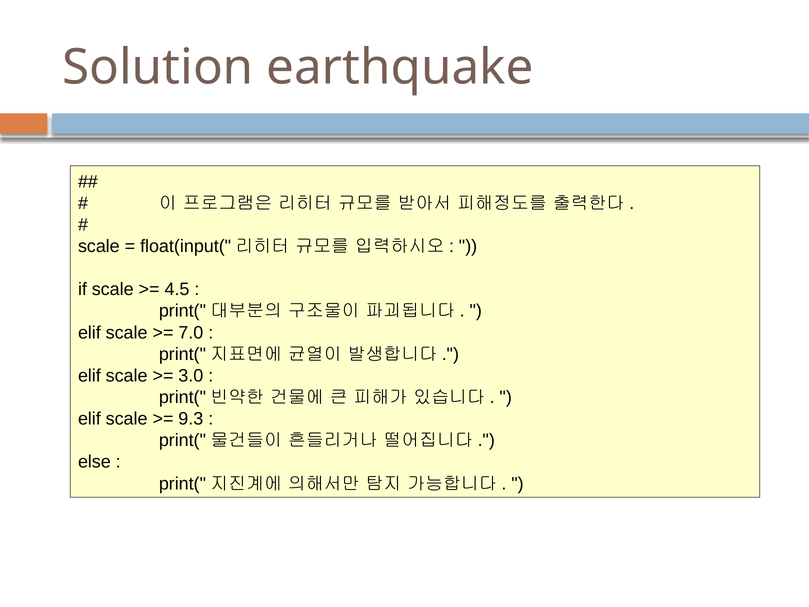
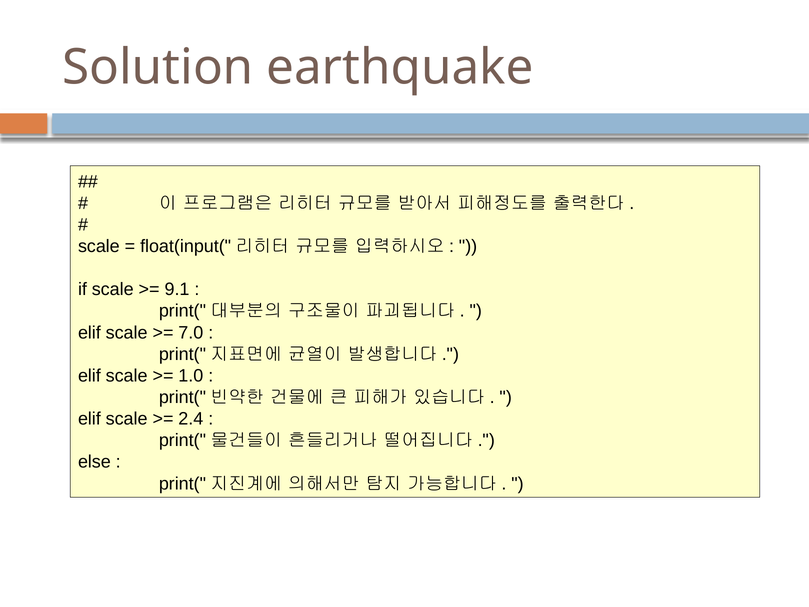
4.5: 4.5 -> 9.1 (177, 289)
3.0: 3.0 -> 1.0 (191, 376)
9.3: 9.3 -> 2.4 (191, 419)
